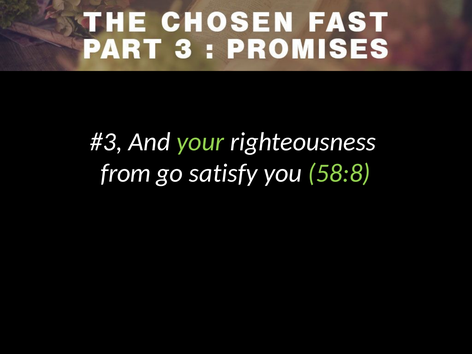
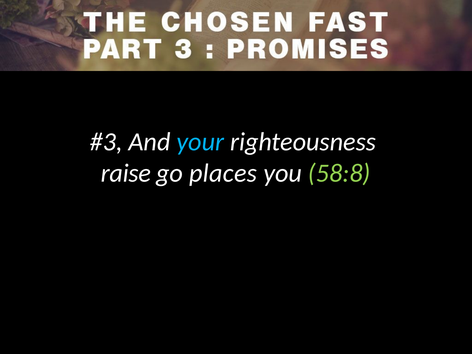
your colour: light green -> light blue (200, 142)
from: from -> raise (126, 173)
satisfy: satisfy -> places (223, 173)
